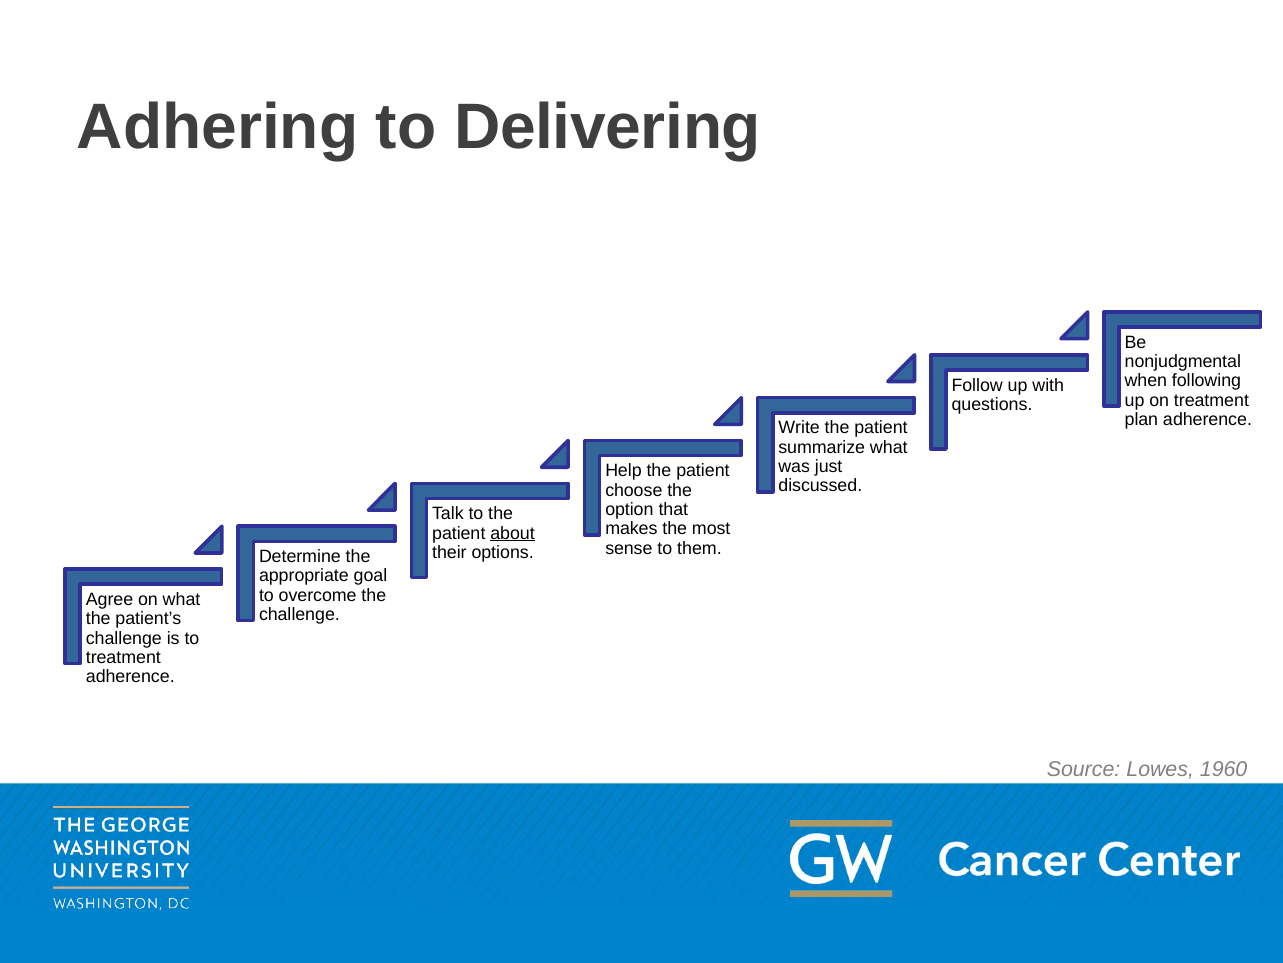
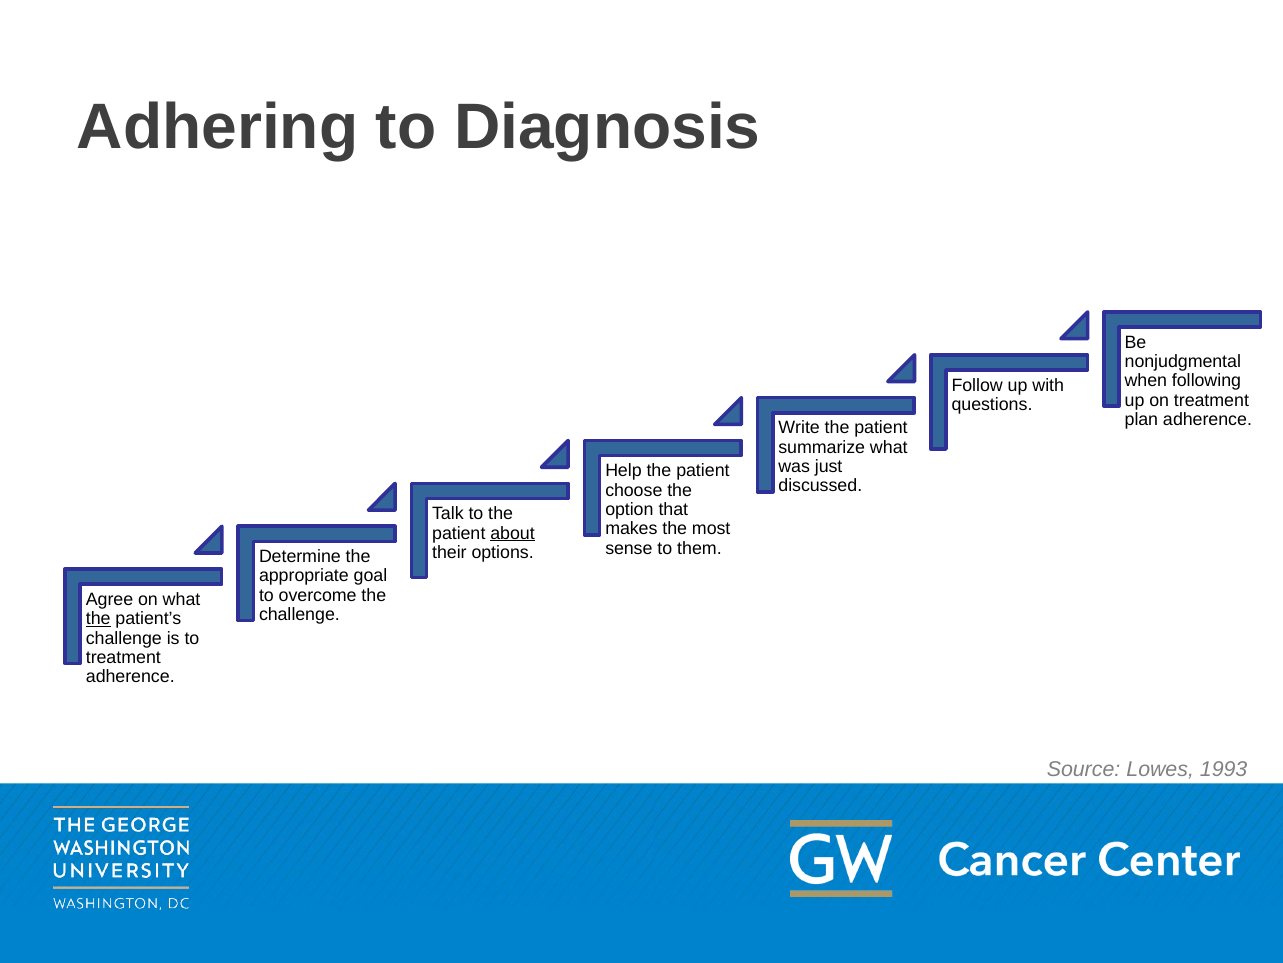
Delivering: Delivering -> Diagnosis (607, 127)
the underline: none -> present (98, 618)
1960: 1960 -> 1993 (1224, 769)
